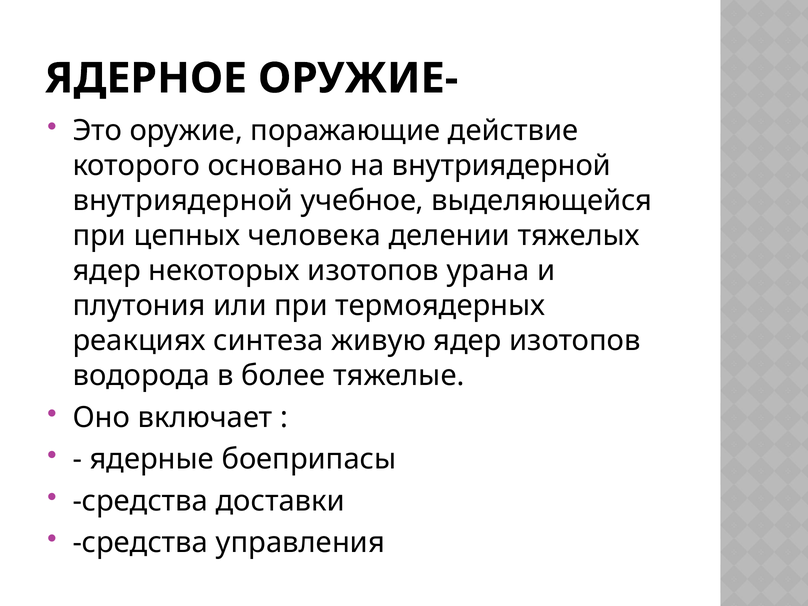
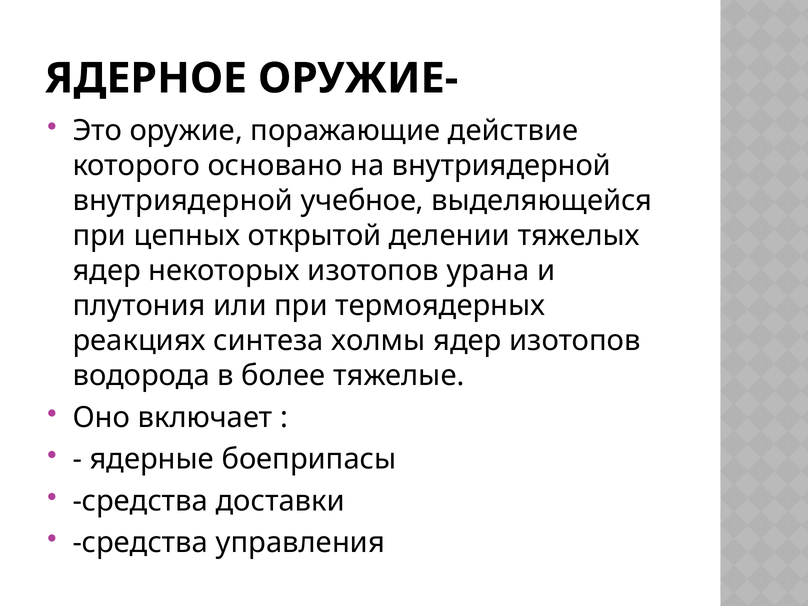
человека: человека -> открытой (315, 236)
живую: живую -> холмы (378, 341)
